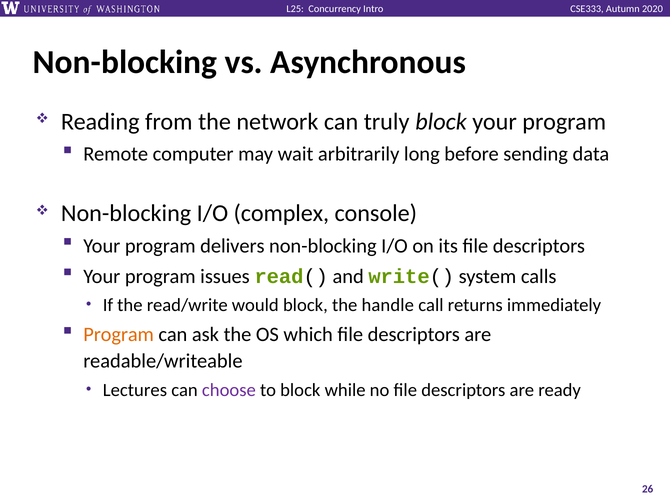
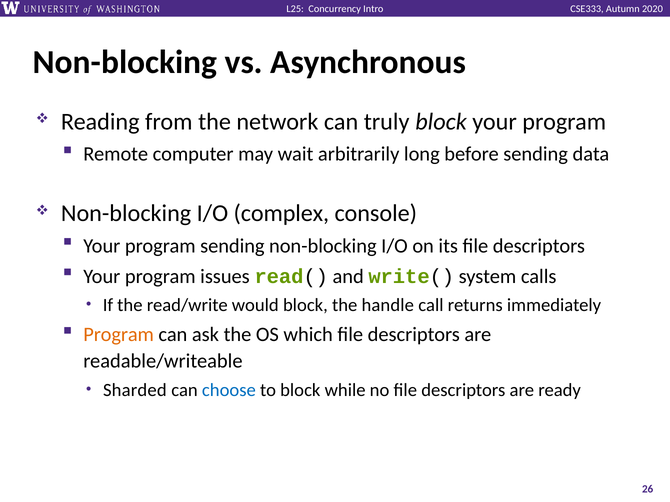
program delivers: delivers -> sending (232, 246)
Lectures: Lectures -> Sharded (135, 390)
choose colour: purple -> blue (229, 390)
